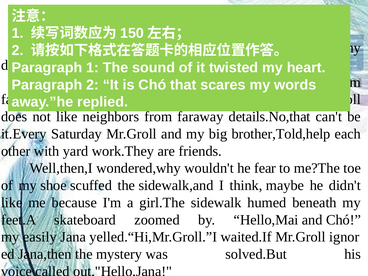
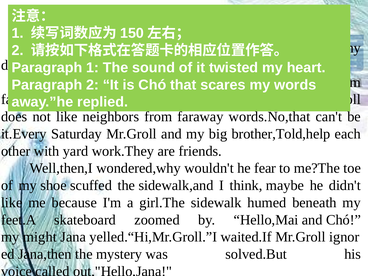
details.No,that: details.No,that -> words.No,that (270, 117)
easily: easily -> might (40, 237)
